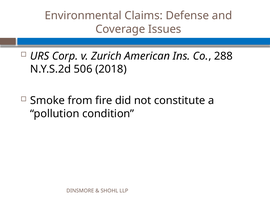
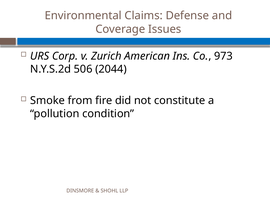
288: 288 -> 973 (223, 56)
2018: 2018 -> 2044 (111, 69)
